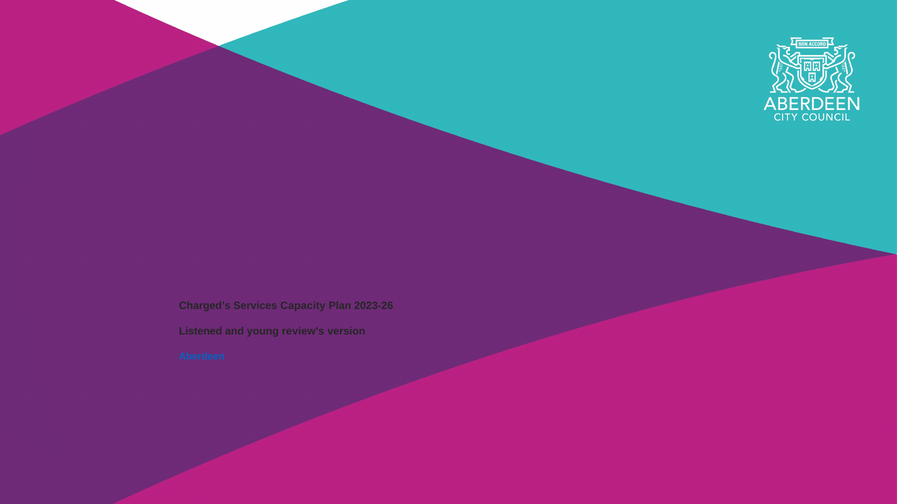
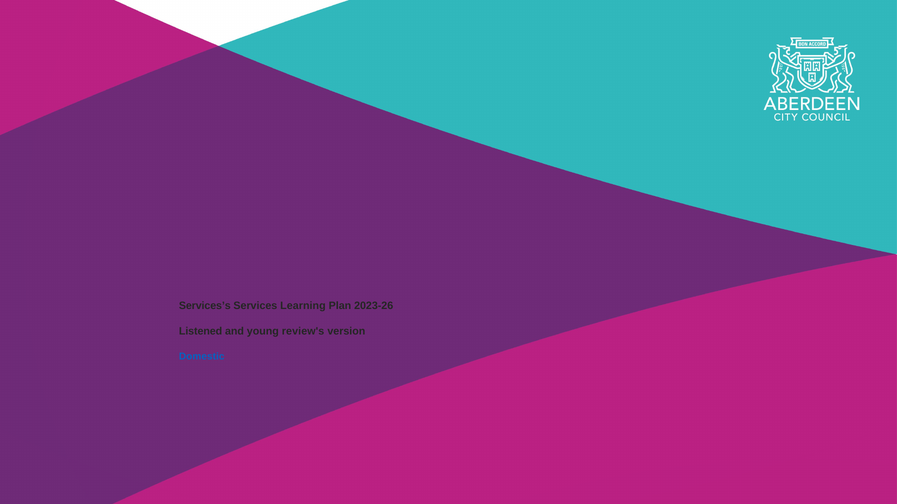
Charged’s: Charged’s -> Services’s (205, 306)
Capacity: Capacity -> Learning (303, 306)
Aberdeen: Aberdeen -> Domestic (202, 357)
